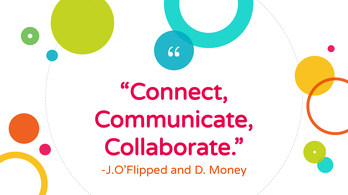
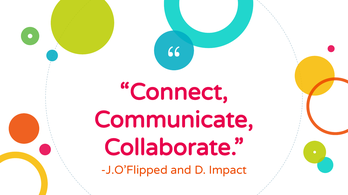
Money: Money -> Impact (228, 171)
